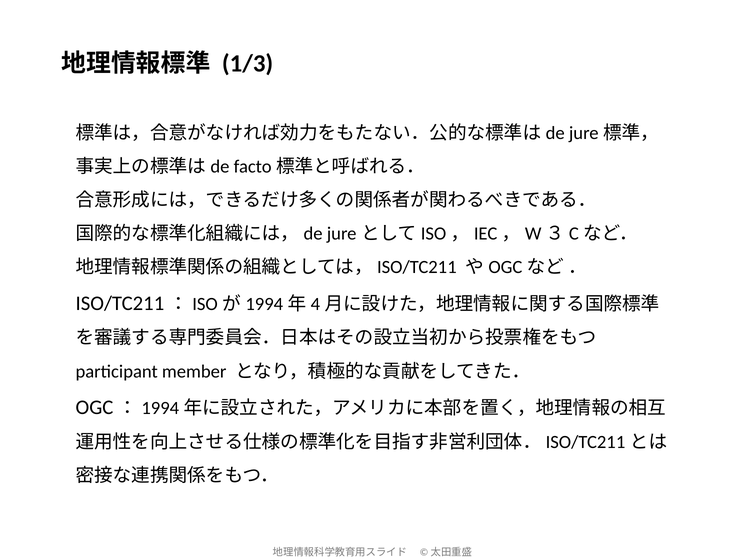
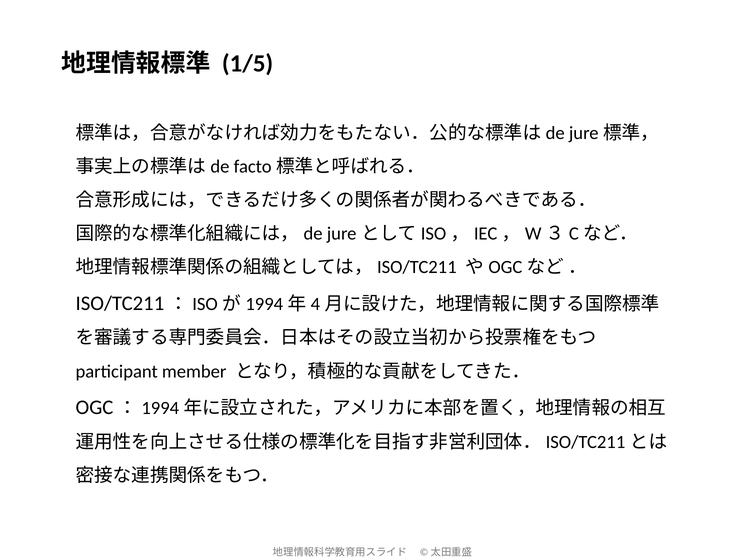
1/3: 1/3 -> 1/5 (248, 63)
